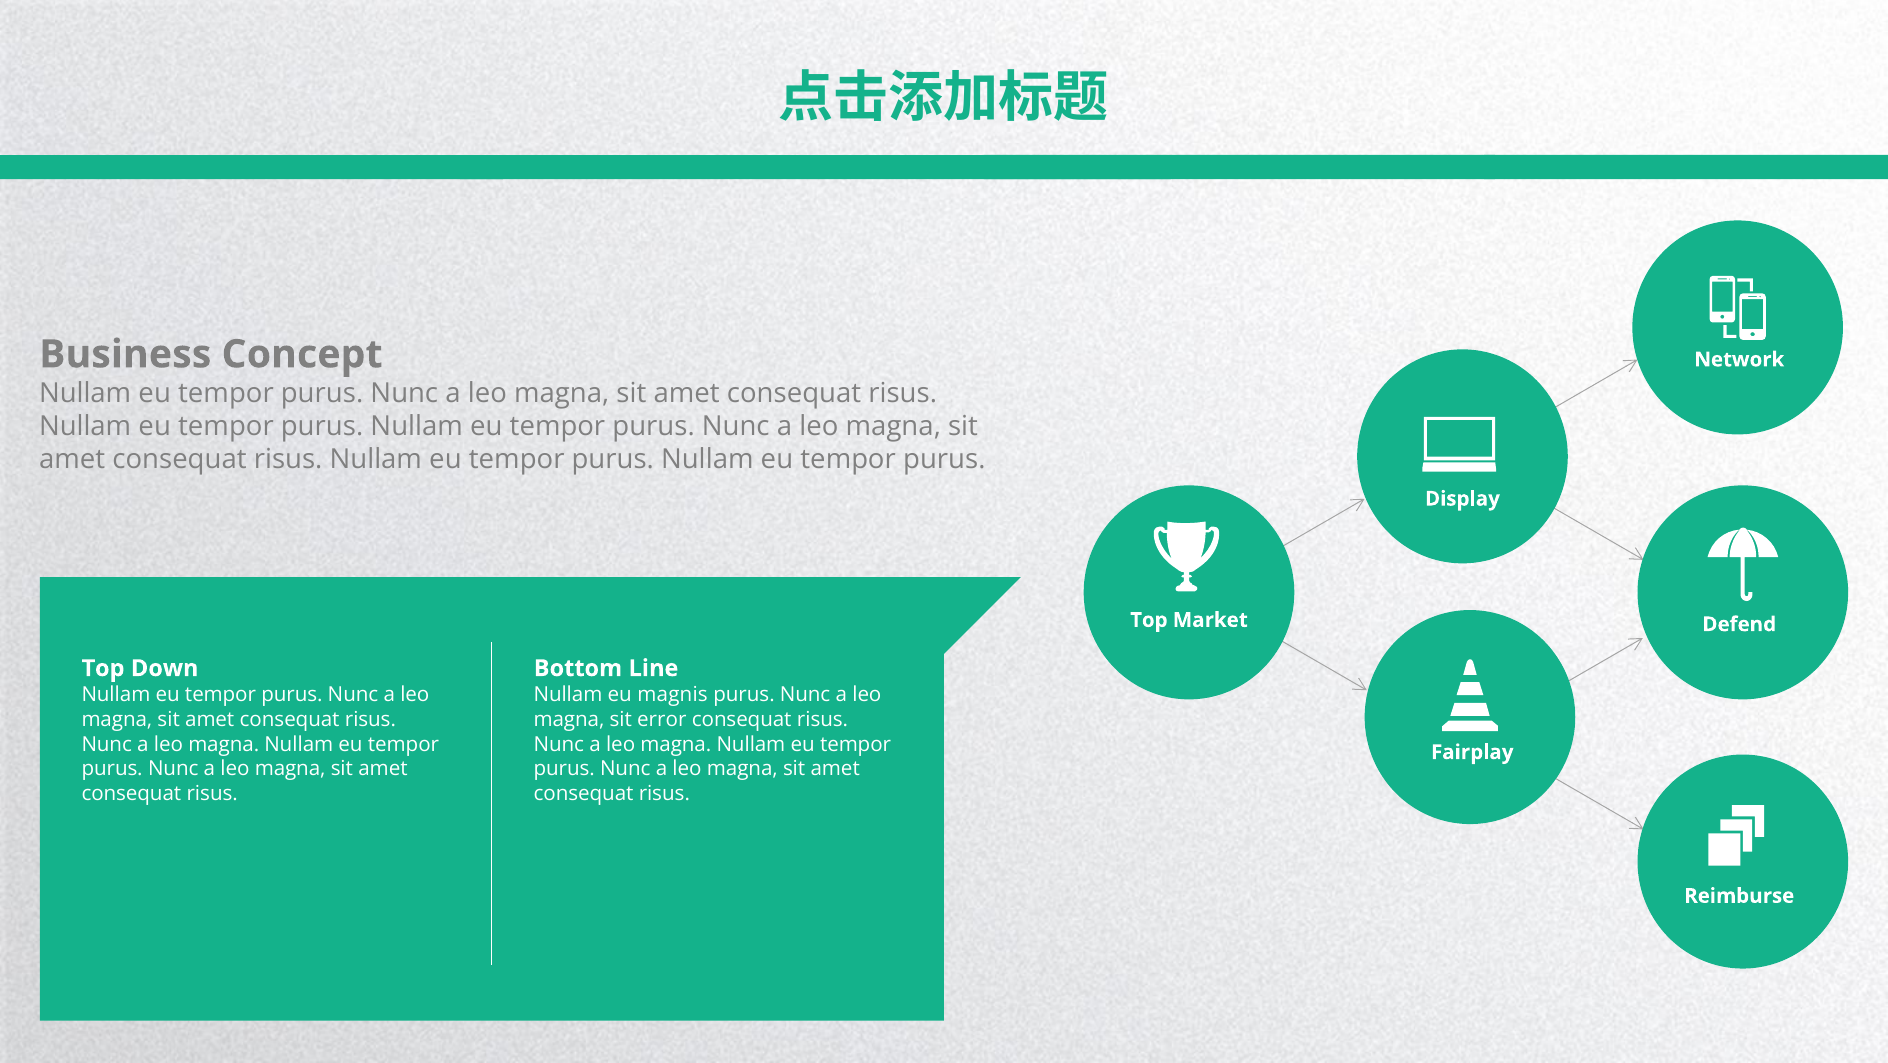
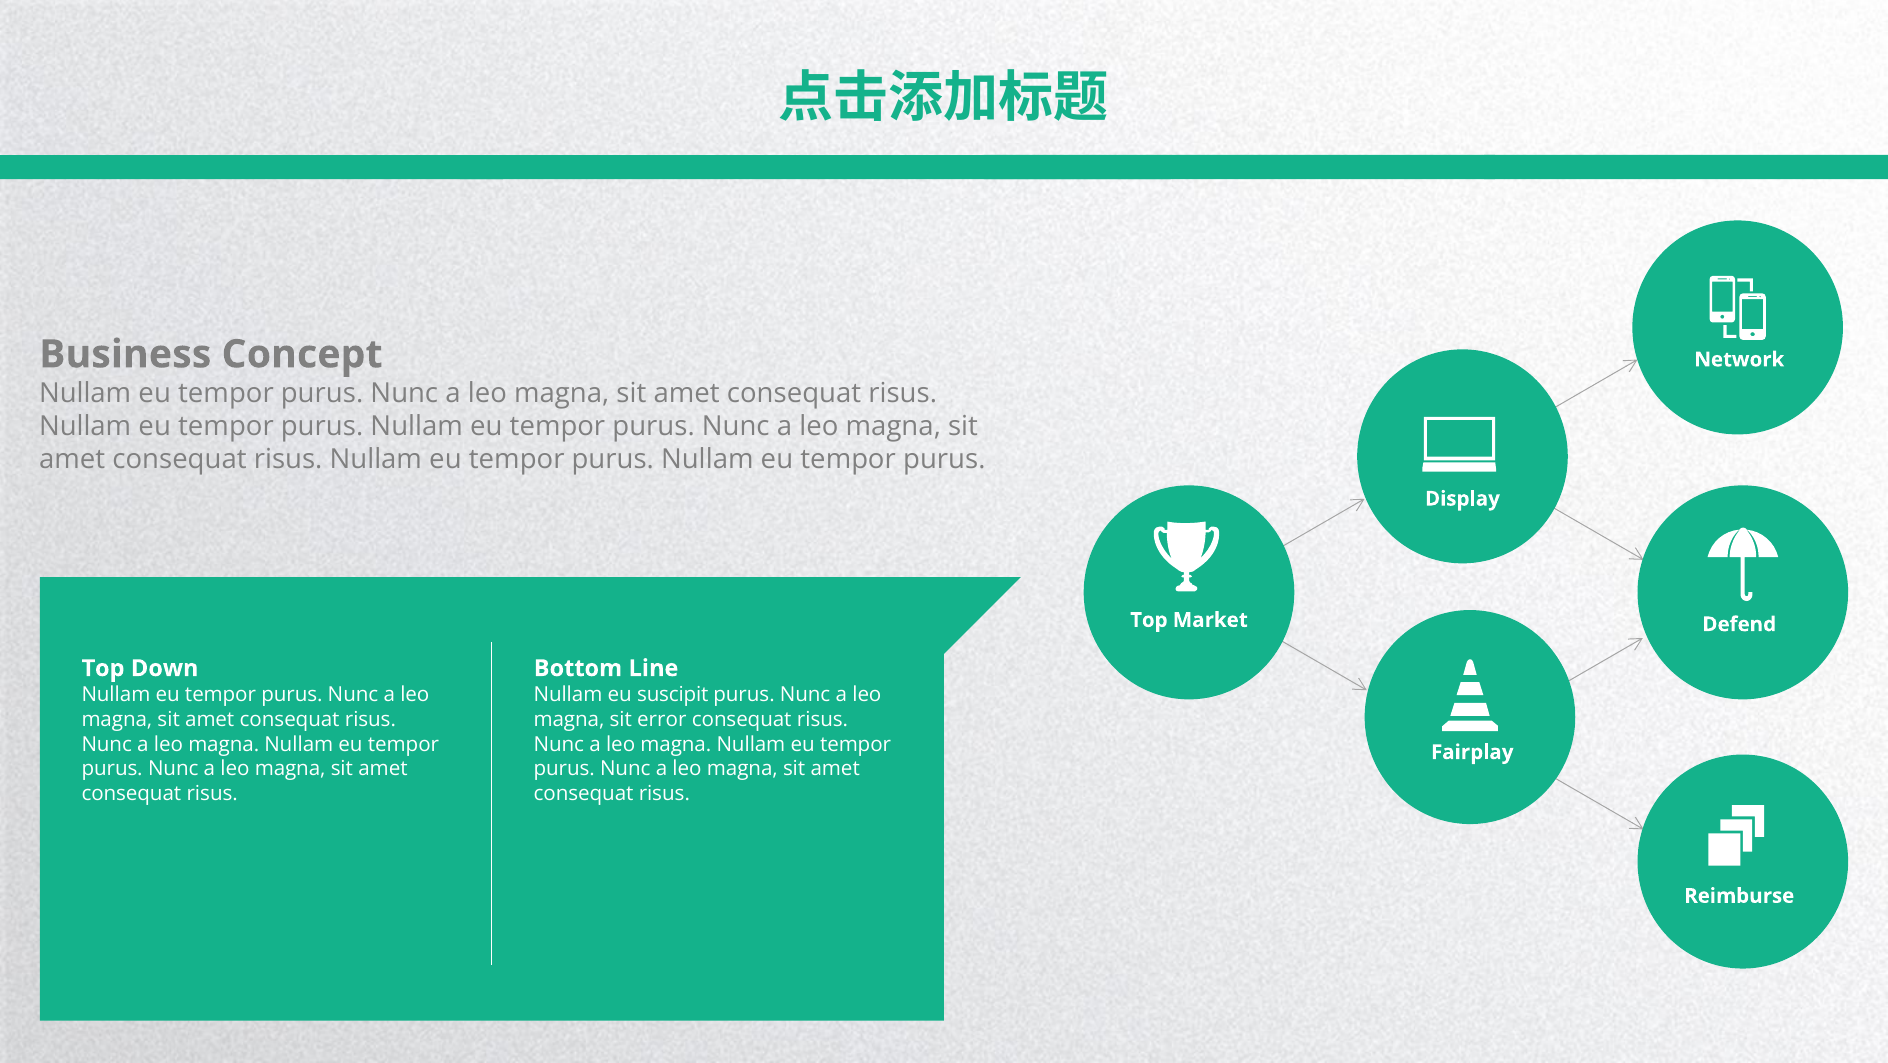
magnis: magnis -> suscipit (673, 694)
